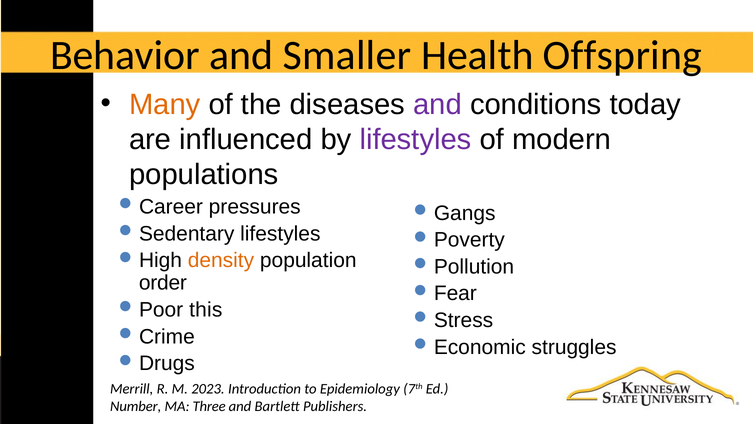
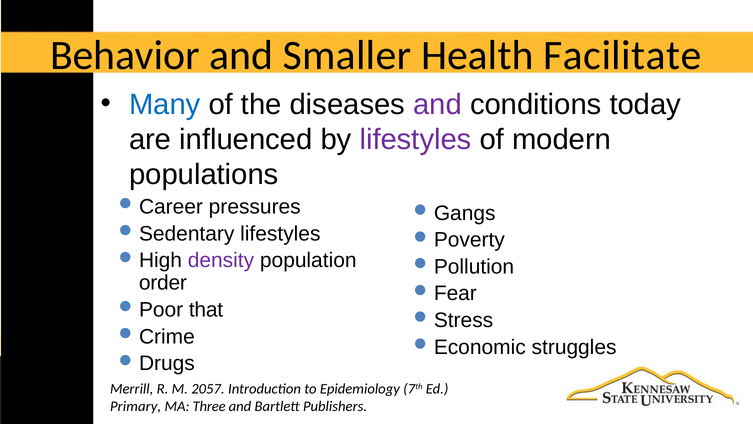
Offspring: Offspring -> Facilitate (622, 55)
Many colour: orange -> blue (165, 104)
density colour: orange -> purple (221, 260)
this: this -> that (206, 310)
2023: 2023 -> 2057 (208, 389)
Number: Number -> Primary (136, 406)
